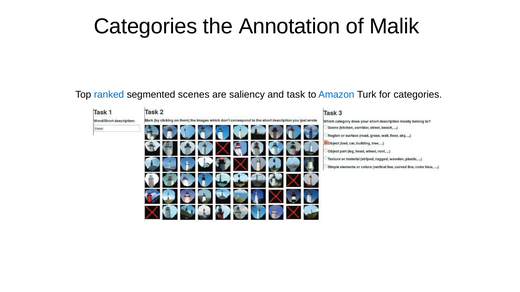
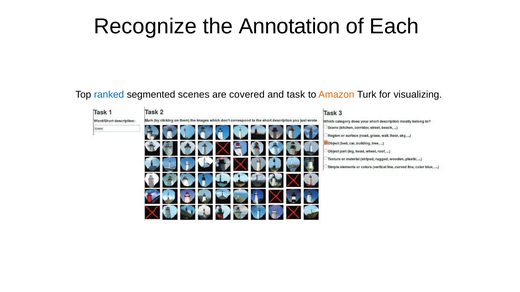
Categories: Categories -> Recognize (145, 26)
Malik: Malik -> Each (394, 26)
saliency: saliency -> covered (247, 95)
Amazon colour: blue -> orange (336, 95)
for categories: categories -> visualizing (418, 95)
